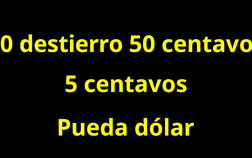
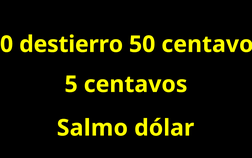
Pueda: Pueda -> Salmo (92, 128)
